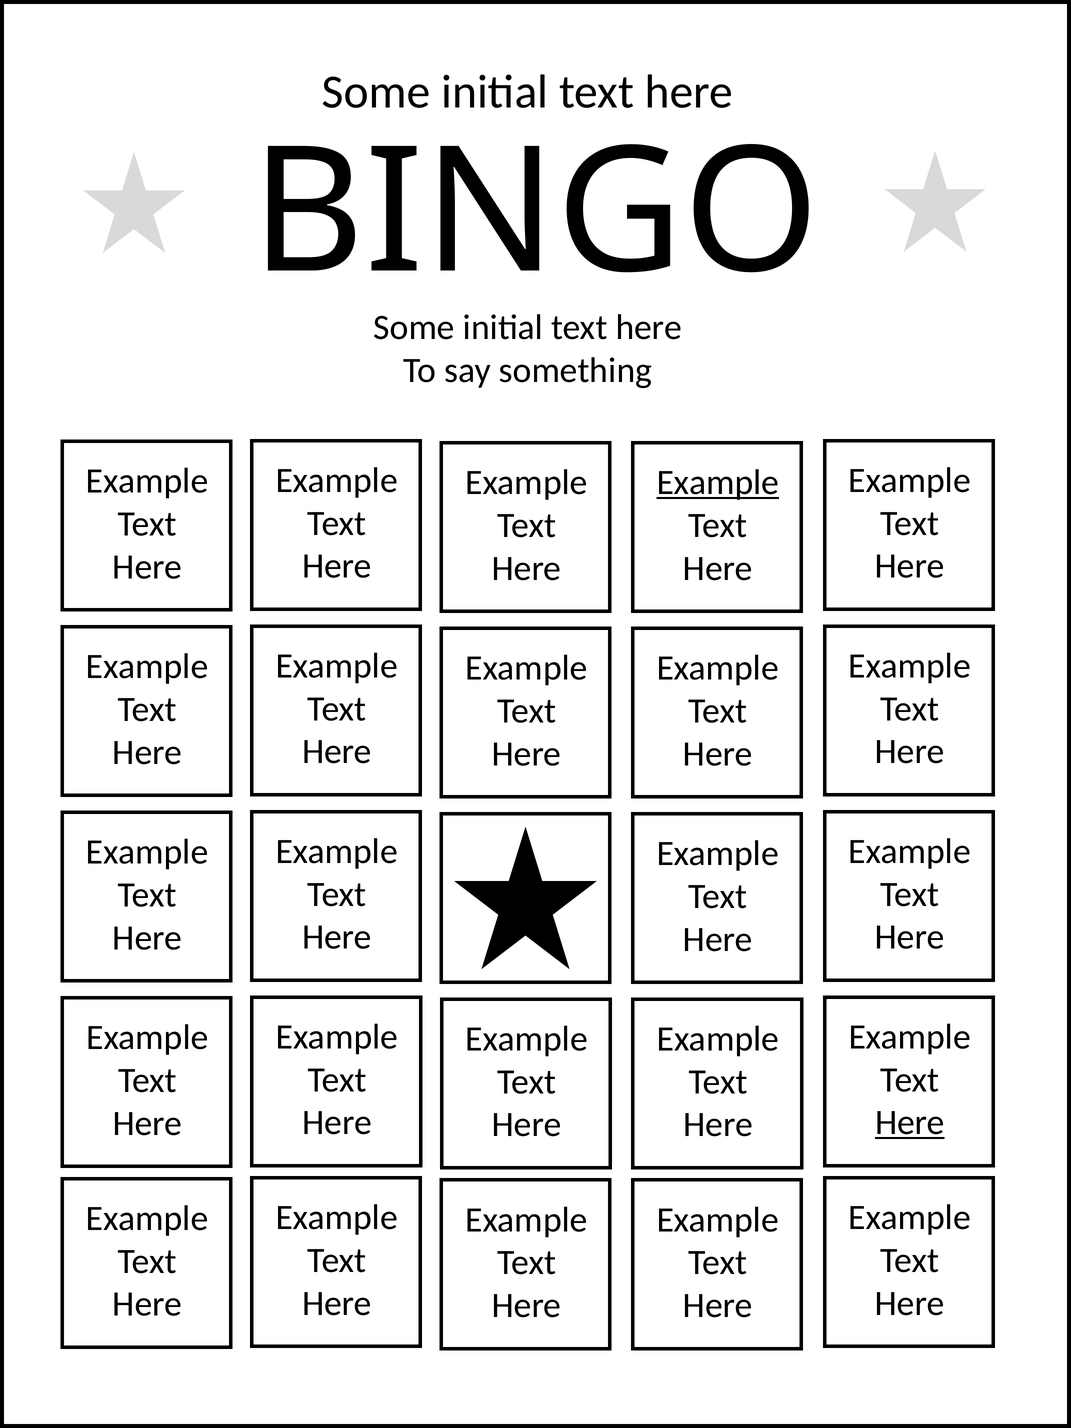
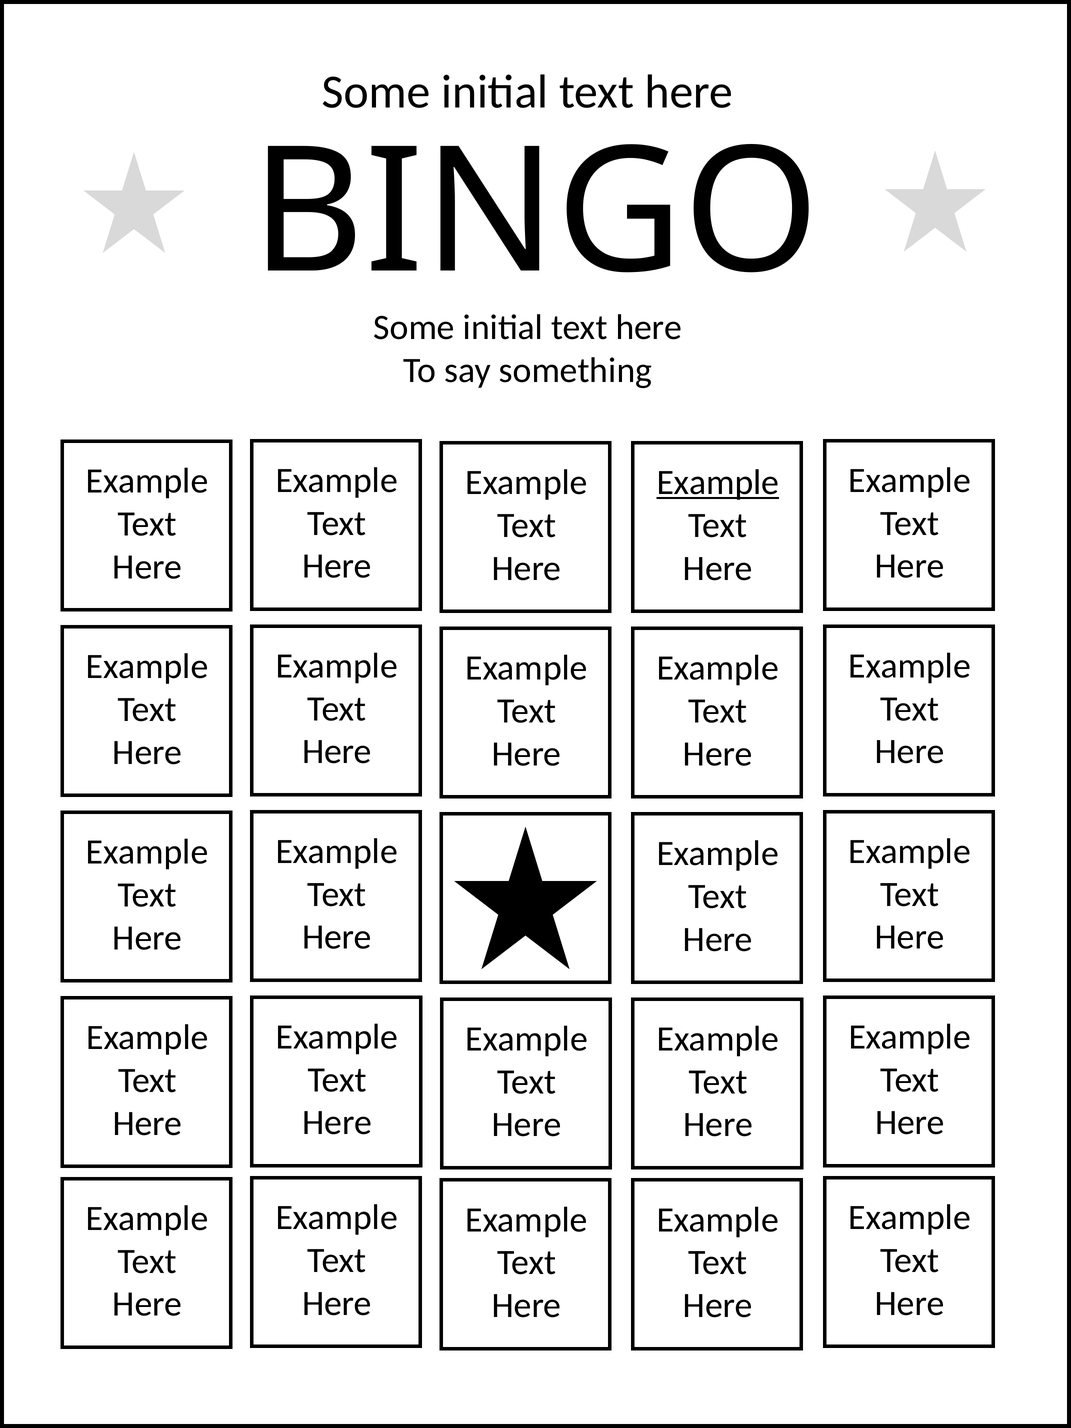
Here underline: present -> none (910, 1123)
